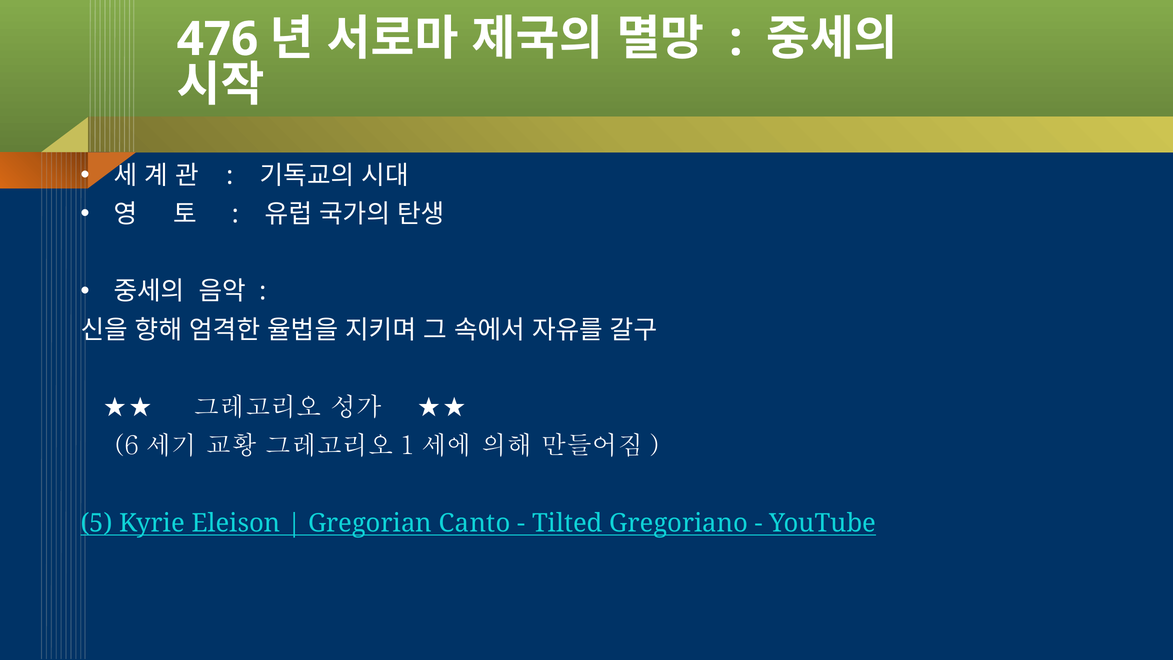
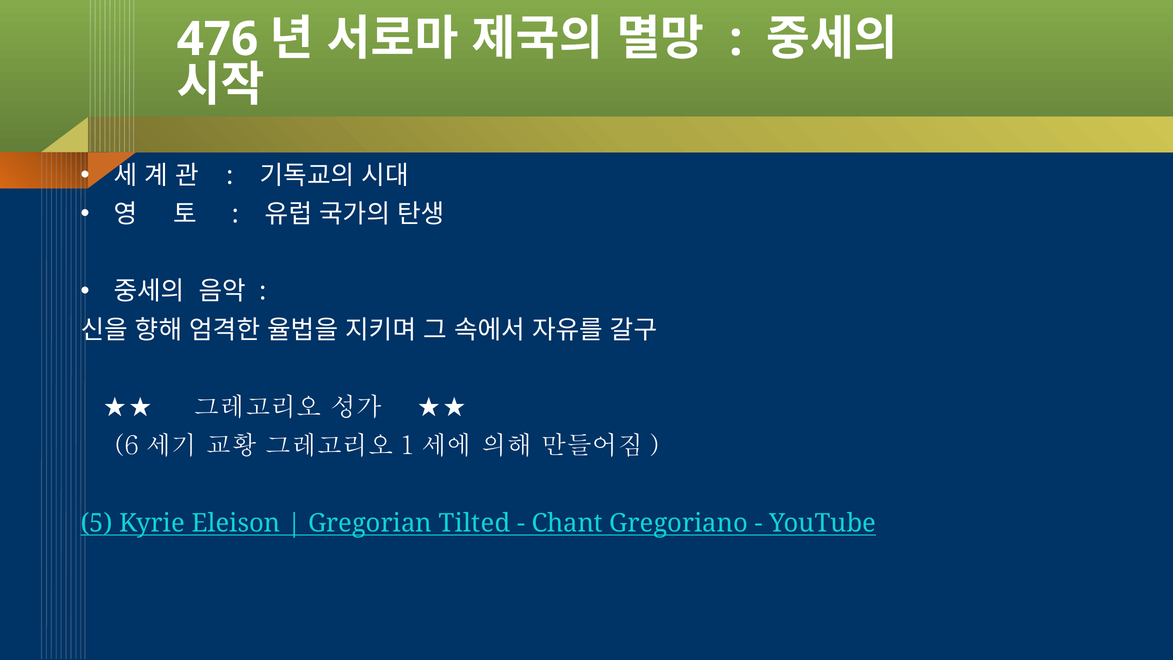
Canto: Canto -> Tilted (475, 523)
Tilted: Tilted -> Chant (567, 523)
